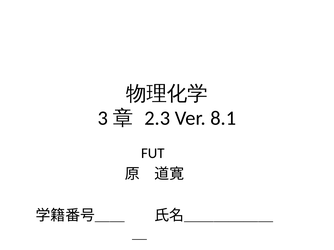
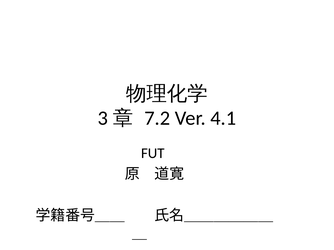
2.3: 2.3 -> 7.2 (157, 118)
8.1: 8.1 -> 4.1 (223, 118)
